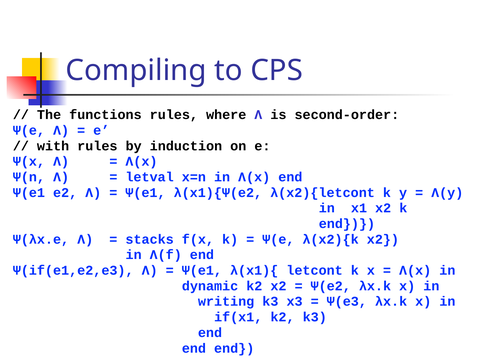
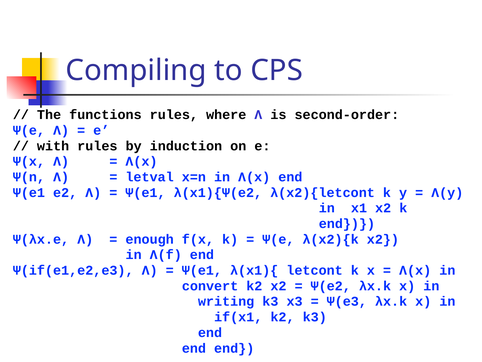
stacks: stacks -> enough (150, 239)
dynamic: dynamic -> convert (210, 286)
